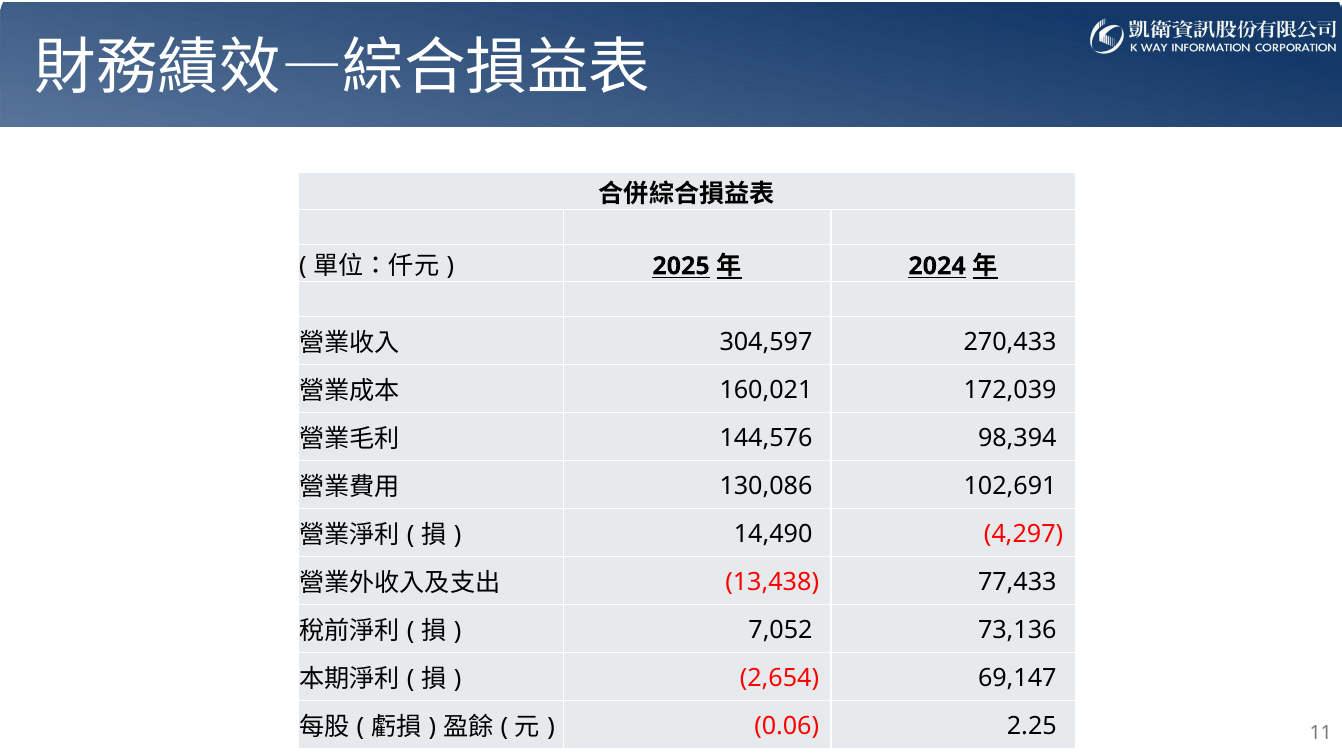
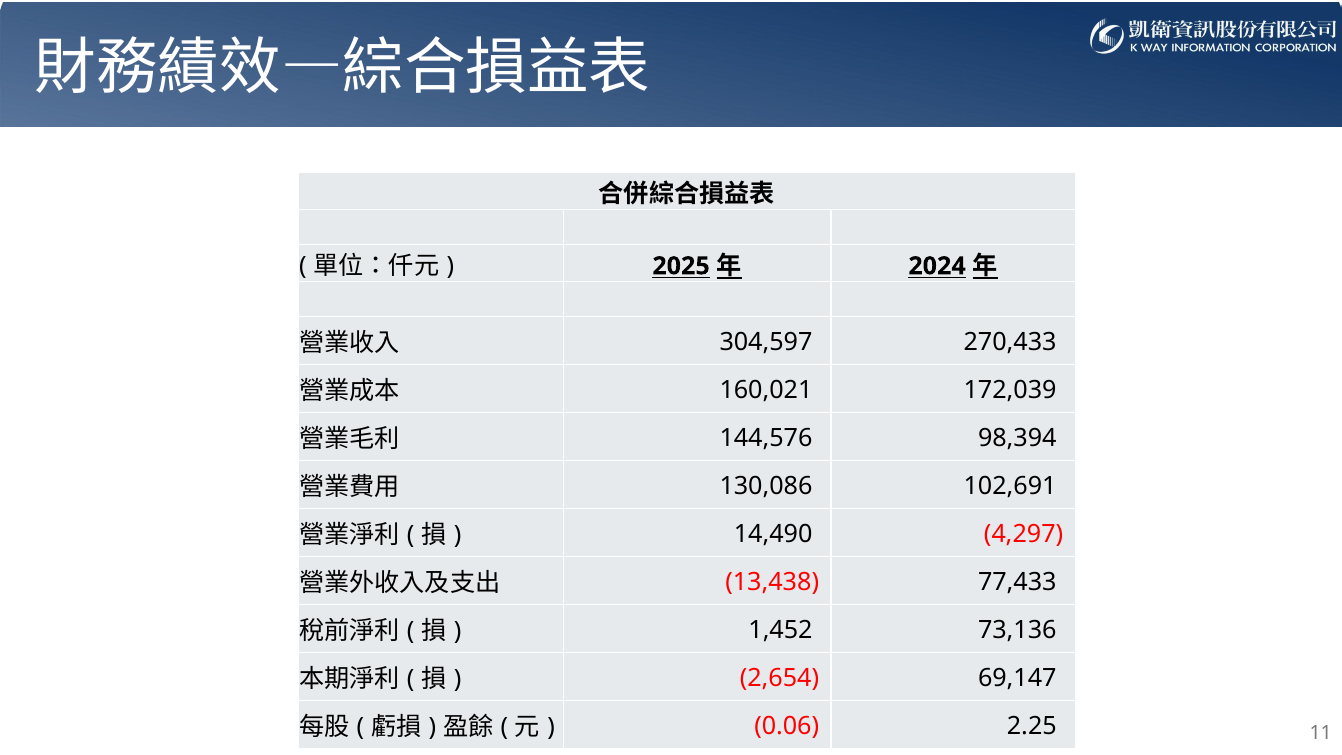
7,052: 7,052 -> 1,452 (780, 630)
